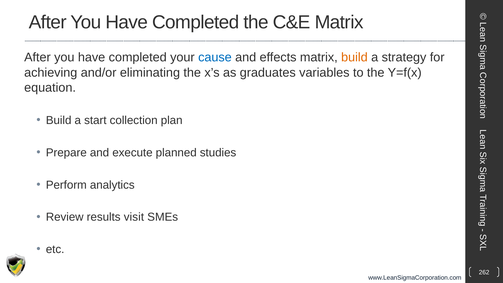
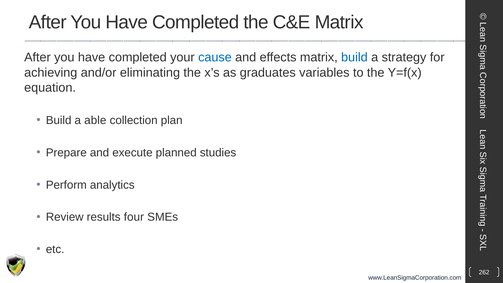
build colour: orange -> blue (354, 57)
start: start -> able (95, 120)
visit: visit -> four (134, 217)
